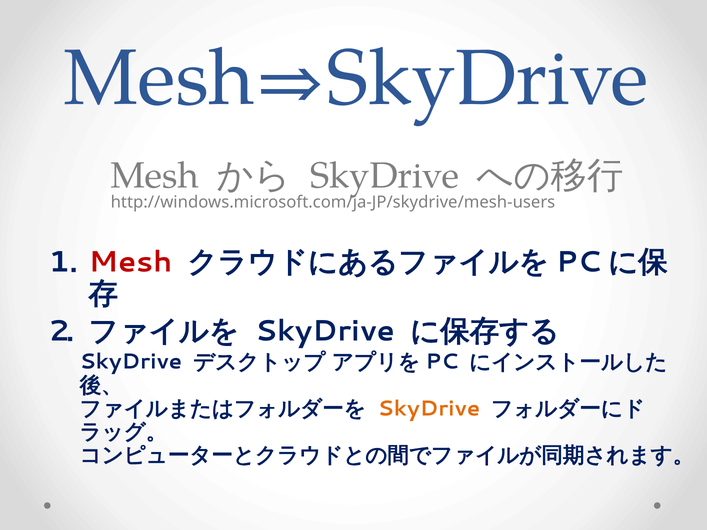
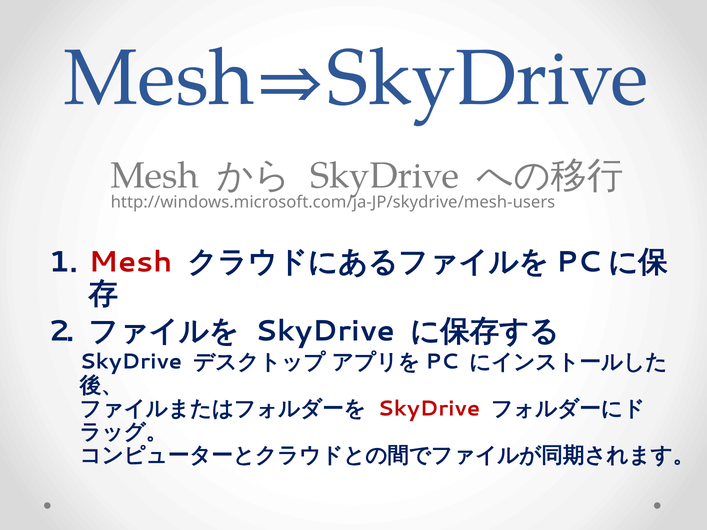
SkyDrive colour: orange -> red (429, 409)
